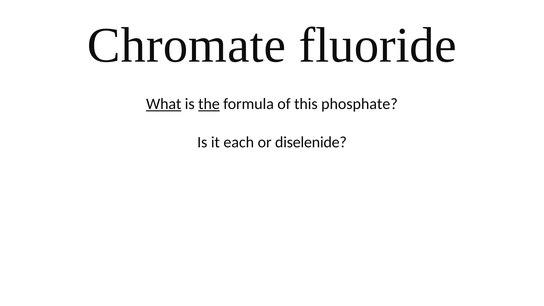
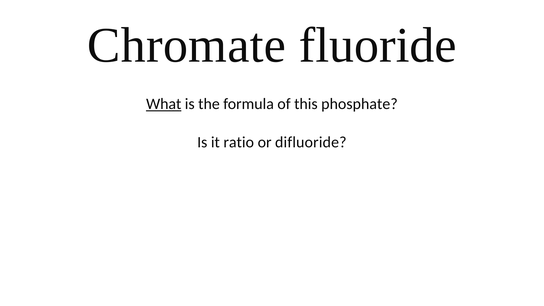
the underline: present -> none (209, 104)
each: each -> ratio (239, 142)
diselenide: diselenide -> difluoride (311, 142)
